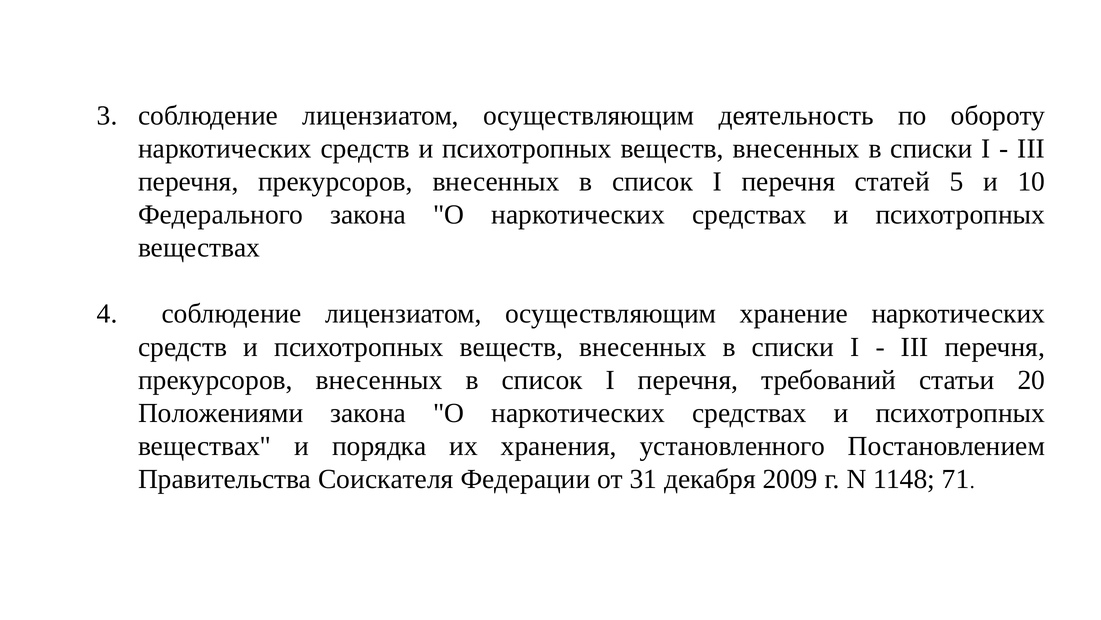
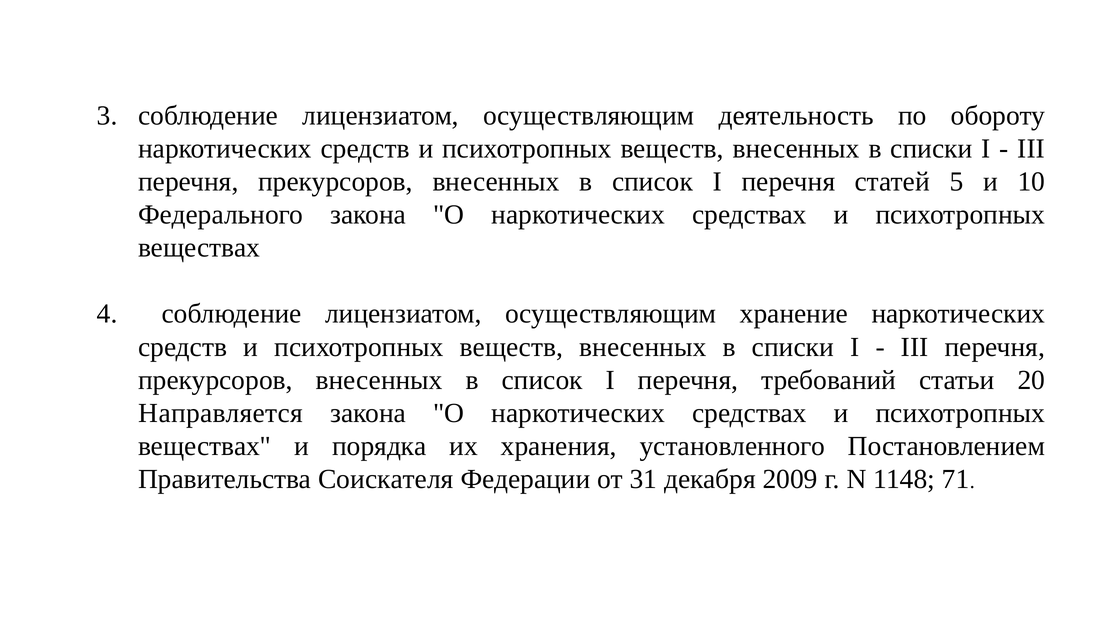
Положениями: Положениями -> Направляется (221, 413)
